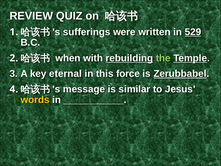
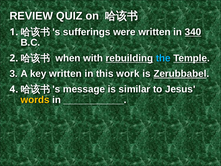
529: 529 -> 340 (193, 32)
the colour: light green -> light blue (163, 58)
key eternal: eternal -> written (65, 74)
force: force -> work (128, 74)
